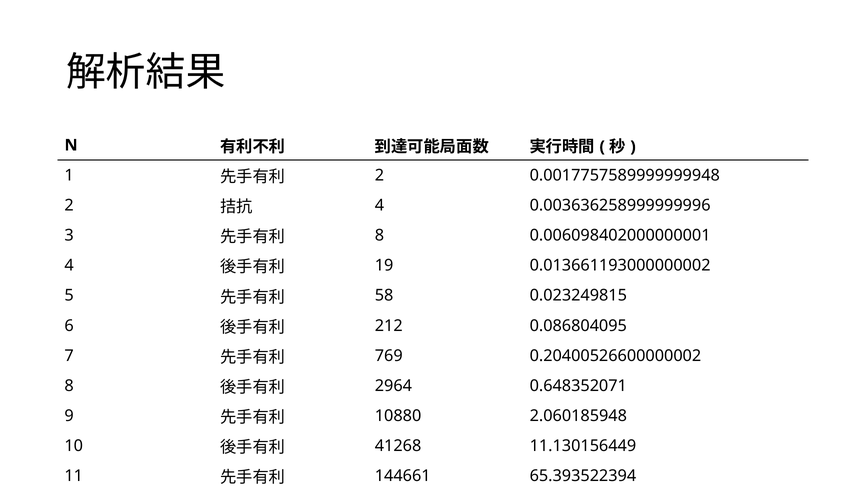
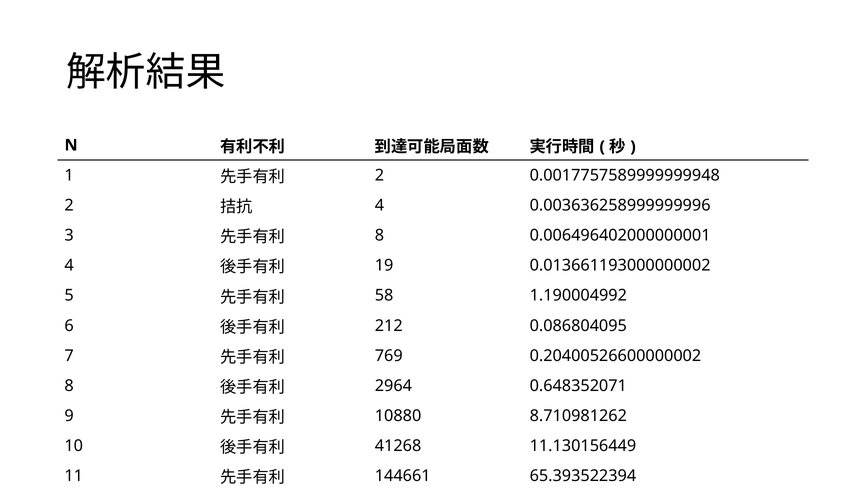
0.006098402000000001: 0.006098402000000001 -> 0.006496402000000001 (620, 236)
0.023249815: 0.023249815 -> 1.190004992 (578, 296)
2.060185948: 2.060185948 -> 8.710981262 (578, 416)
